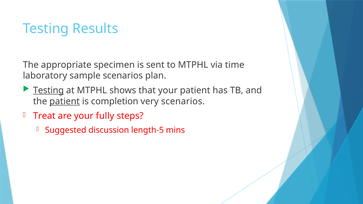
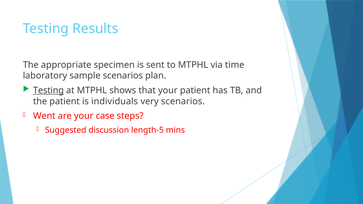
patient underline: present -> none (65, 101)
completion: completion -> individuals (115, 101)
Treat: Treat -> Went (44, 116)
fully: fully -> case (105, 116)
